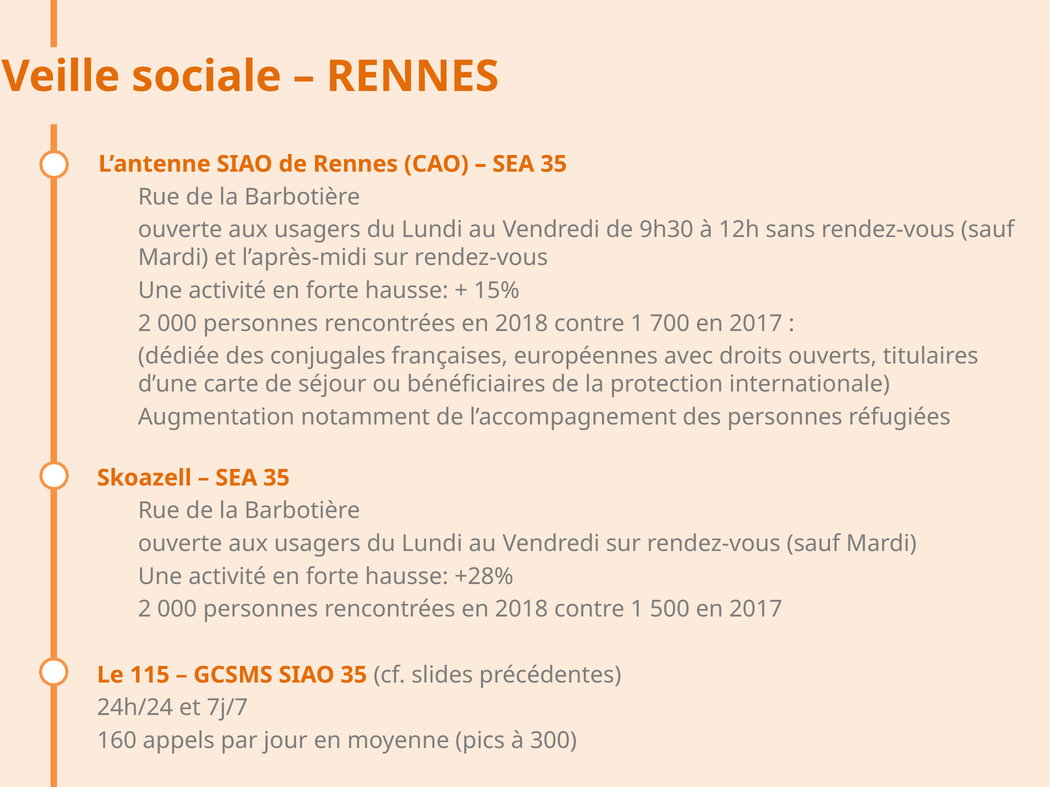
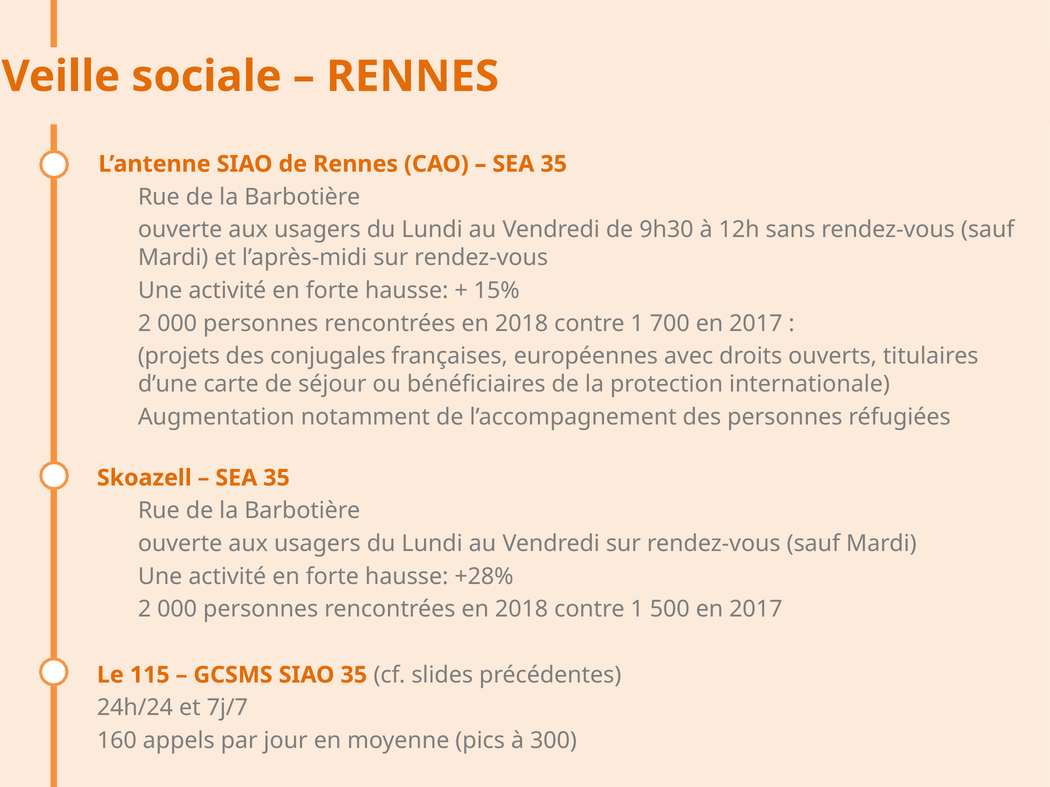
dédiée: dédiée -> projets (179, 356)
